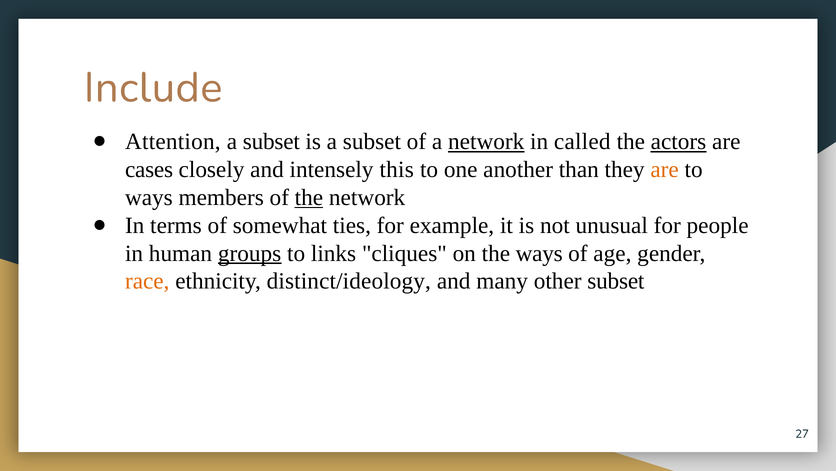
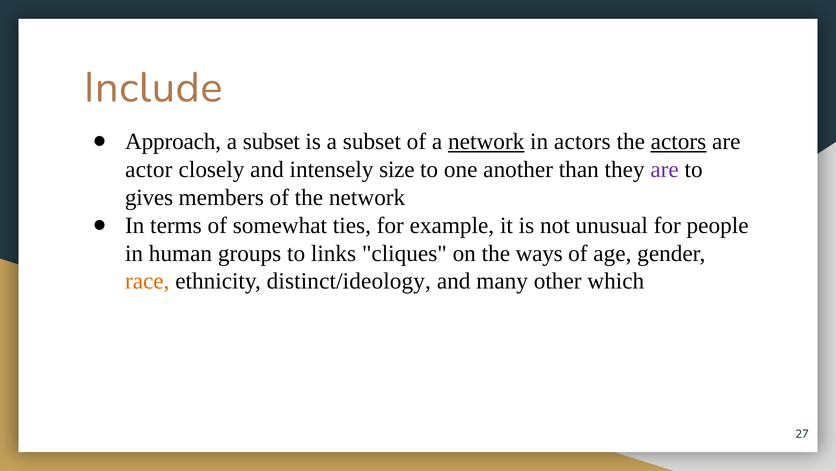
Attention: Attention -> Approach (173, 141)
in called: called -> actors (582, 141)
cases: cases -> actor (149, 169)
this: this -> size (397, 169)
are colour: orange -> purple (665, 169)
ways: ways -> gives (149, 197)
the underline: present -> none (309, 197)
groups underline: present -> none (250, 253)
other subset: subset -> which (616, 281)
